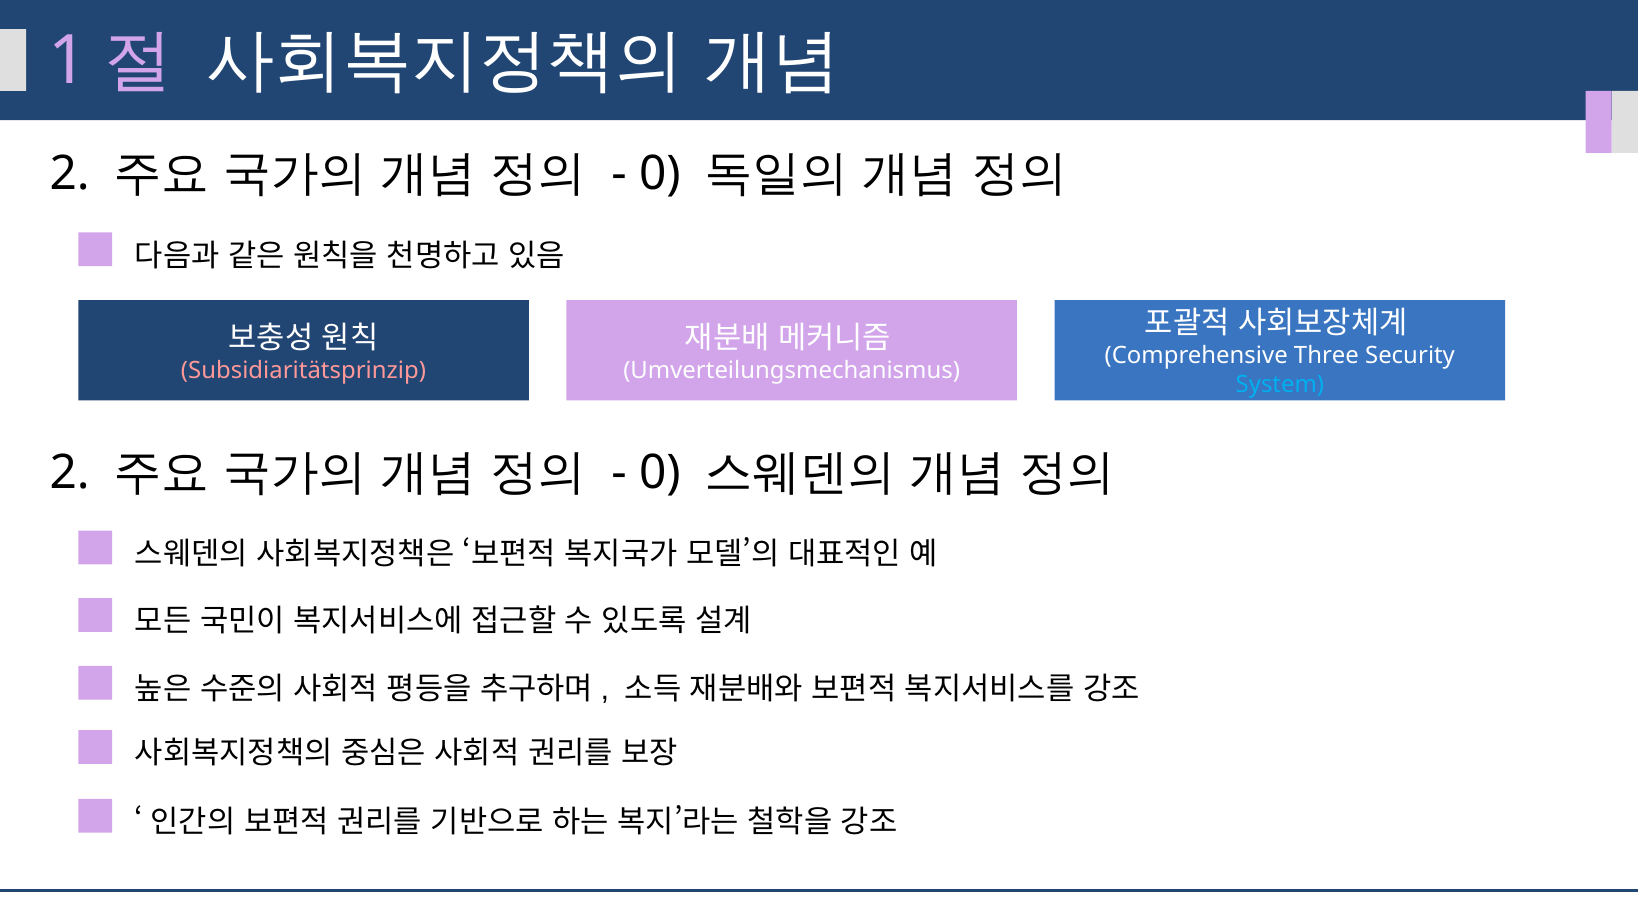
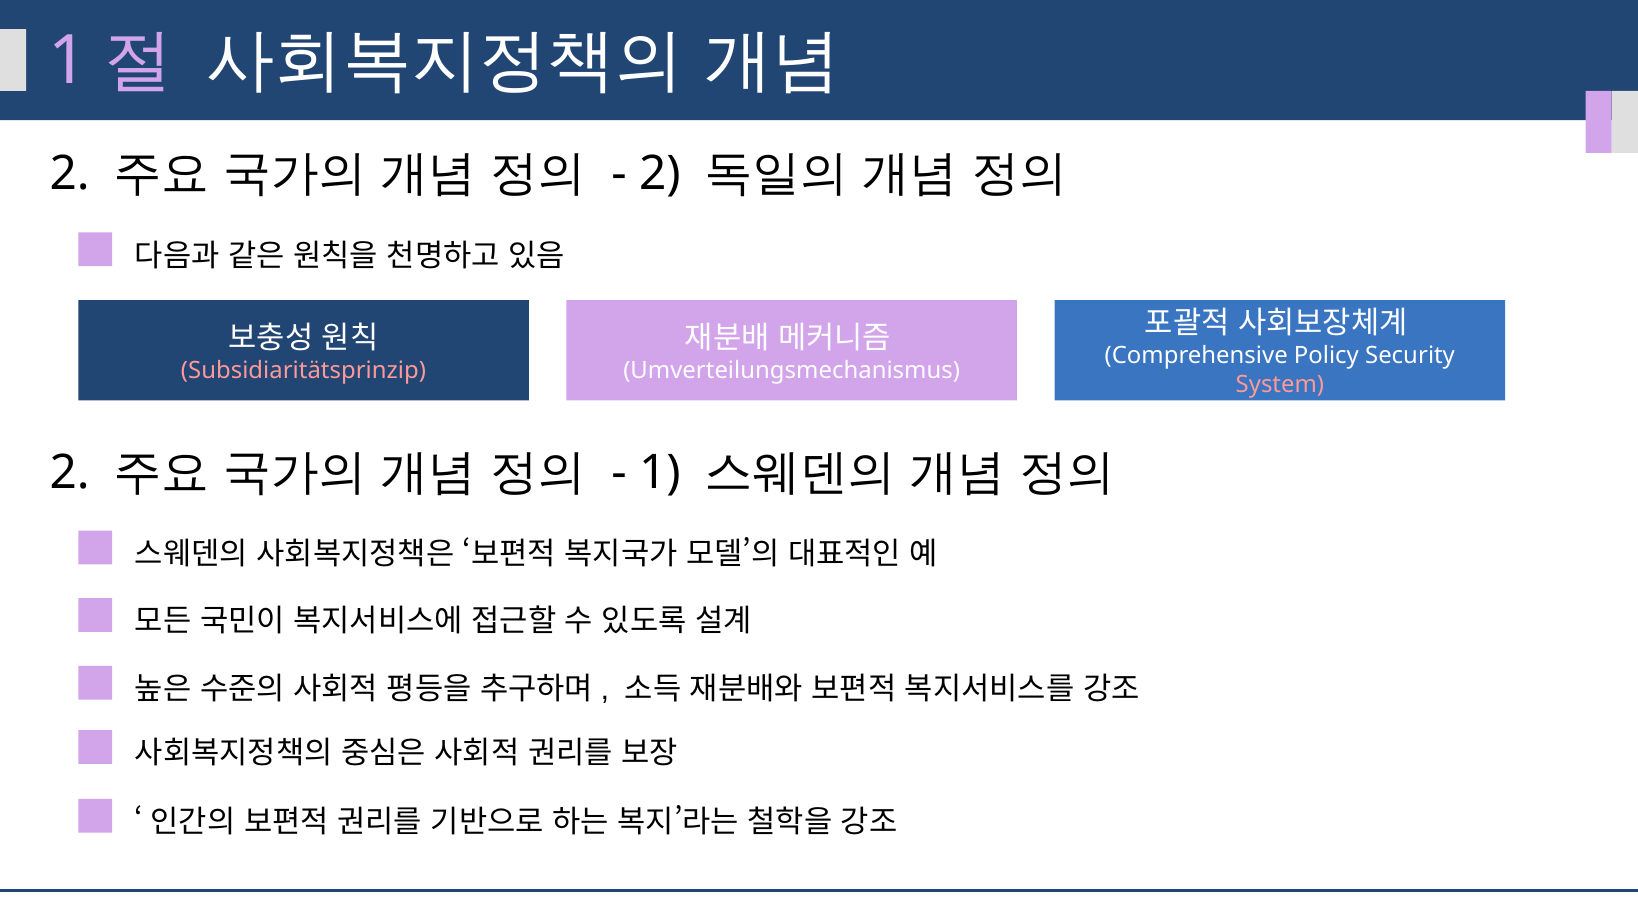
0: 0 -> 2 (660, 174)
Three: Three -> Policy (1326, 356)
System colour: light blue -> pink (1280, 385)
0: 0 -> 1 (660, 472)
